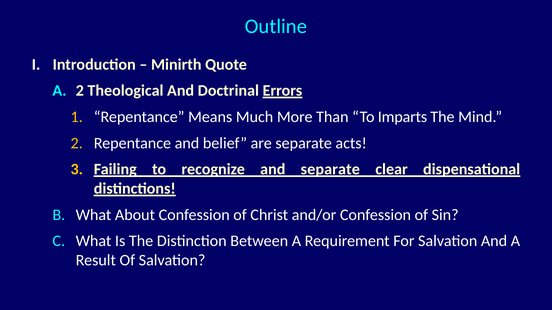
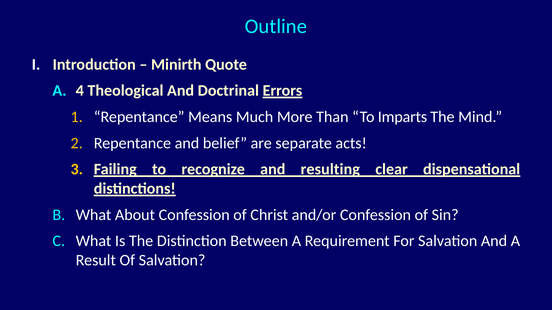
A 2: 2 -> 4 (80, 91)
and separate: separate -> resulting (330, 169)
